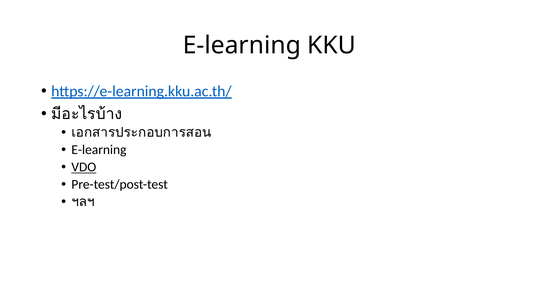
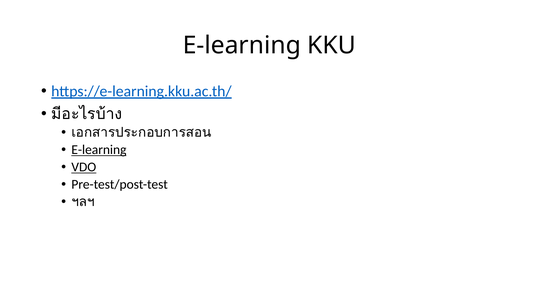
E-learning underline: none -> present (99, 150)
